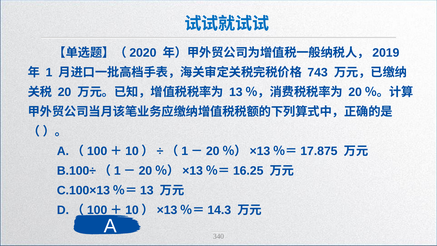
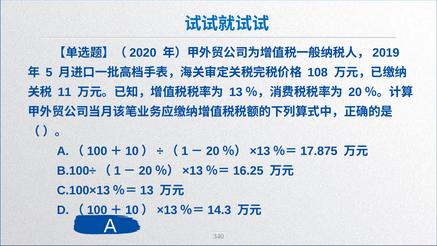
1: 1 -> 5 (49, 72)
743: 743 -> 108 (318, 72)
20: 20 -> 11 (64, 92)
